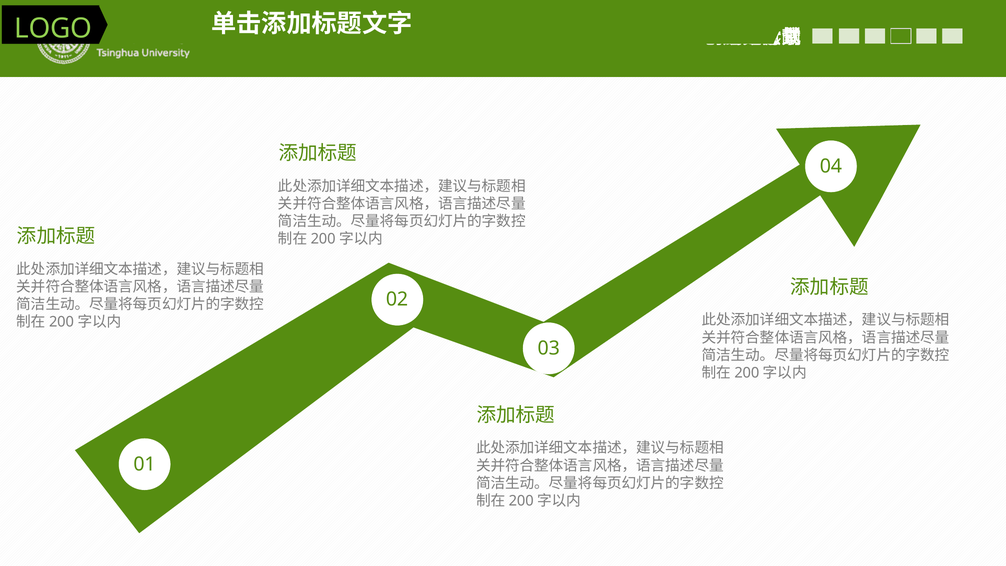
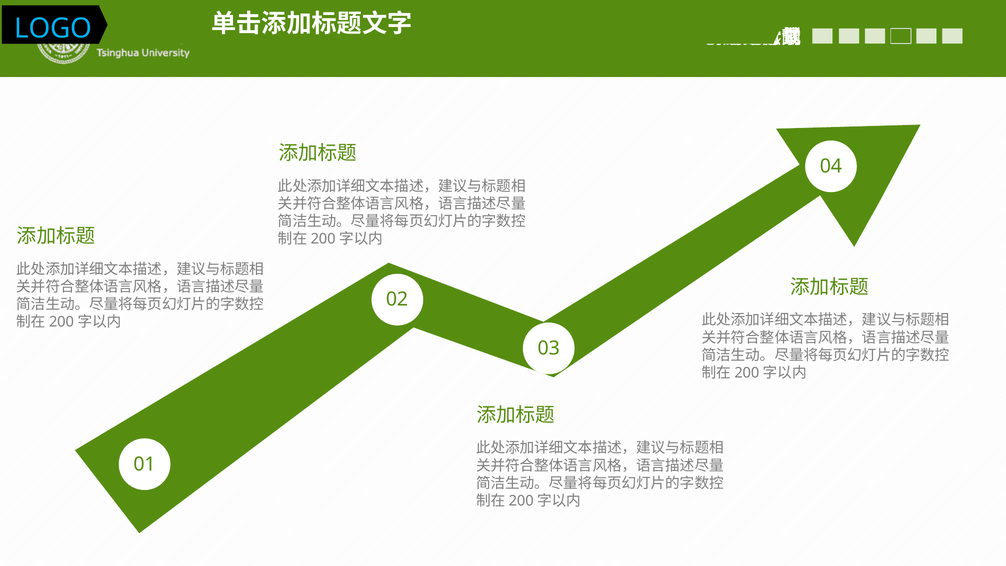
LOGO colour: light green -> light blue (53, 28)
